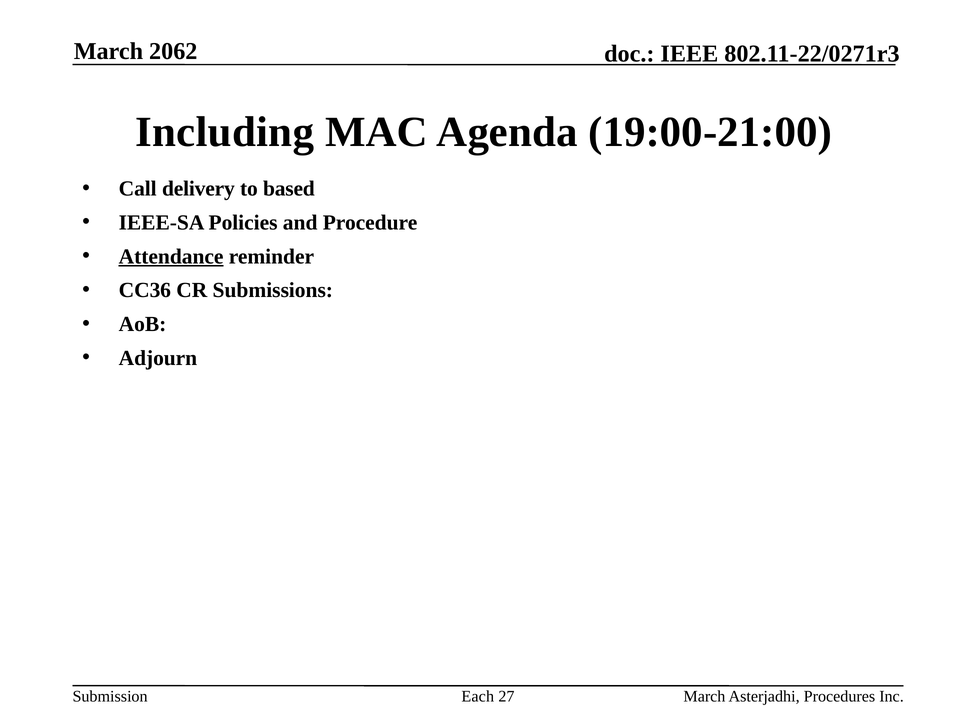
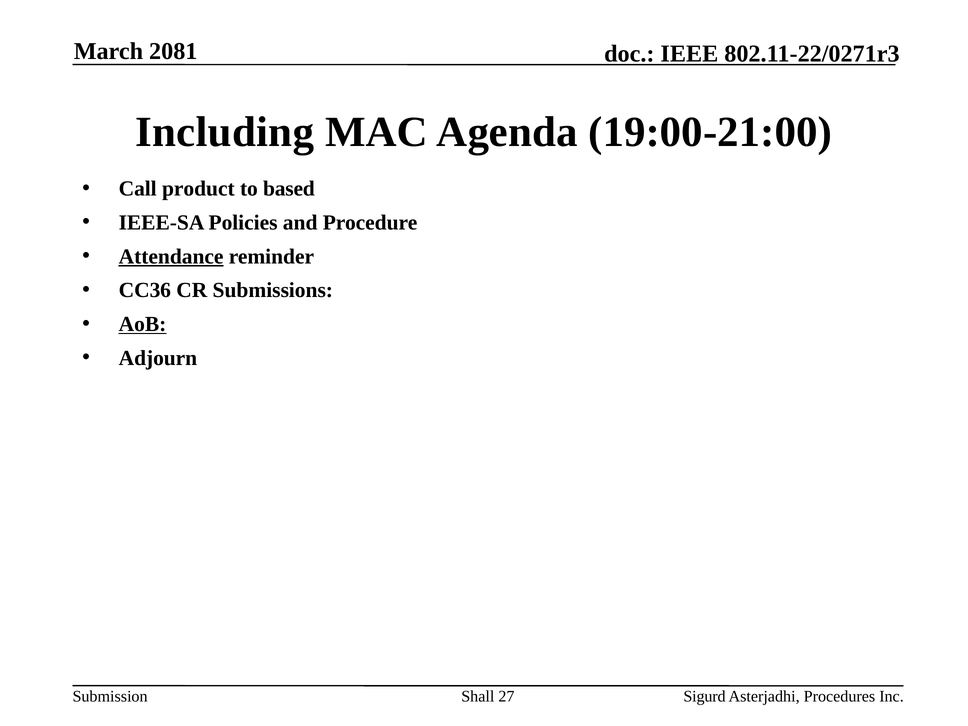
2062: 2062 -> 2081 (173, 51)
delivery: delivery -> product (198, 189)
AoB underline: none -> present (142, 324)
Each: Each -> Shall (478, 696)
March: March -> Sigurd (704, 696)
